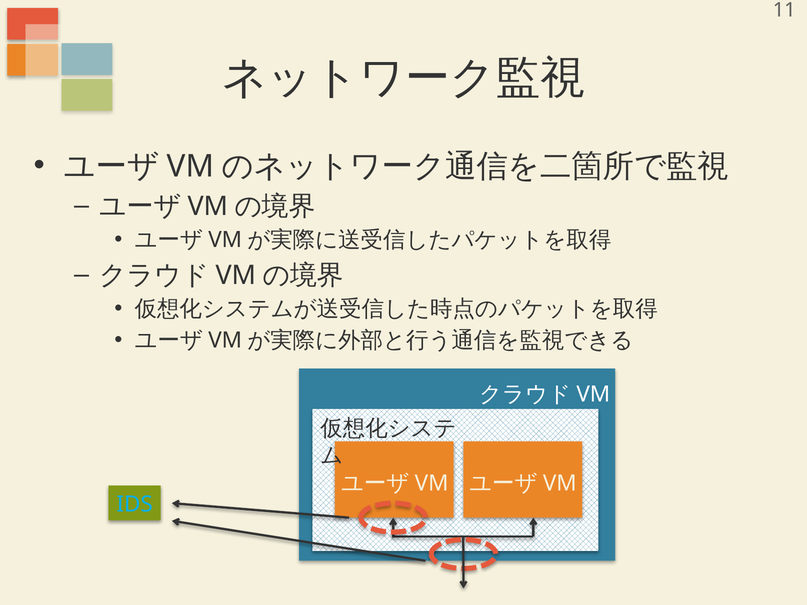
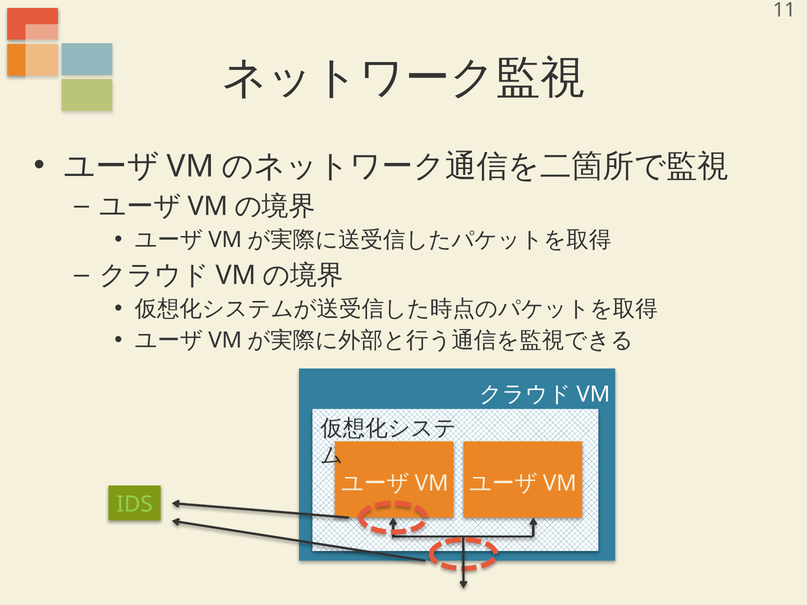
IDS colour: light blue -> light green (135, 505)
